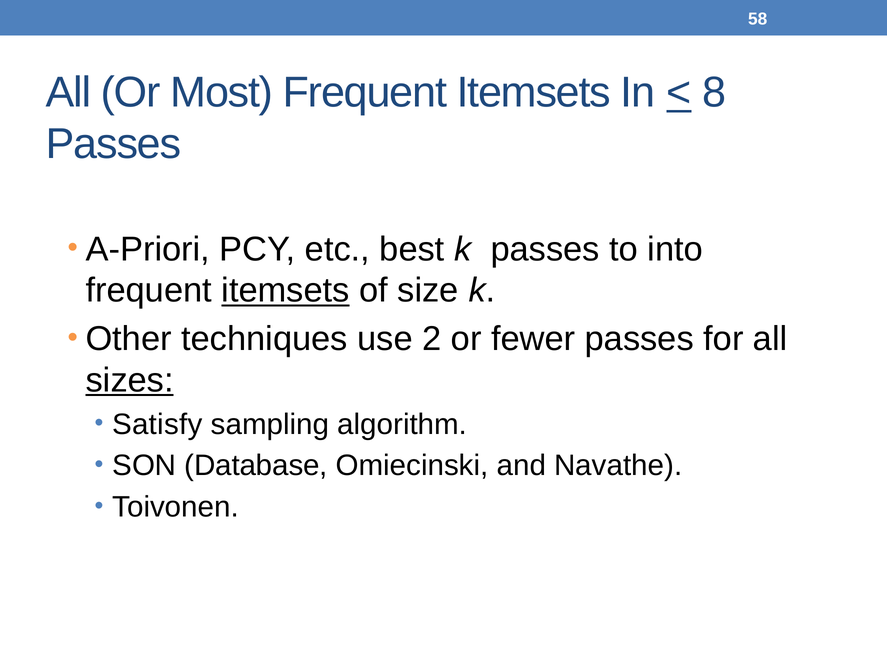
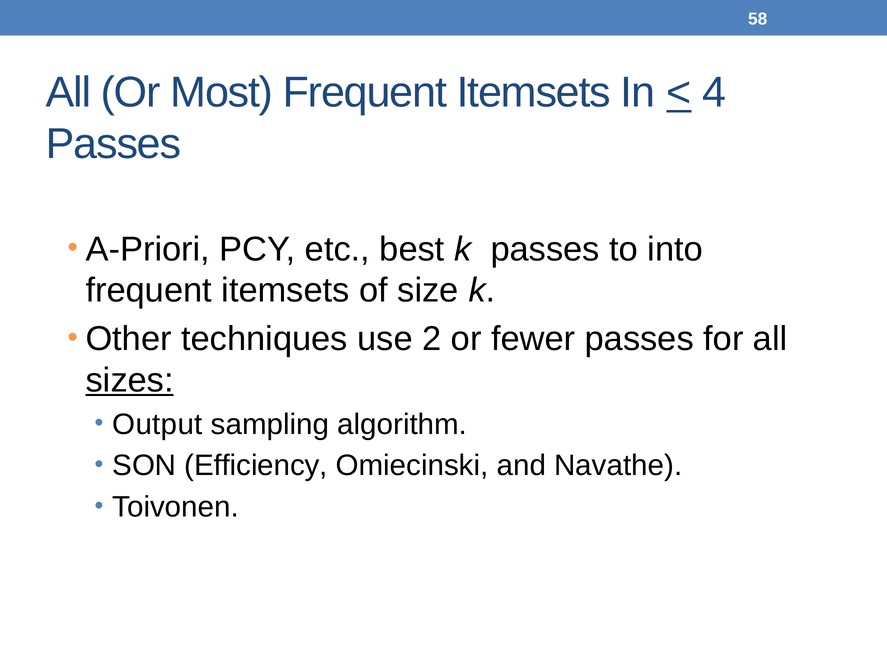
8: 8 -> 4 (714, 92)
itemsets underline: present -> none (286, 291)
Satisfy: Satisfy -> Output (157, 424)
Database: Database -> Efficiency (256, 466)
